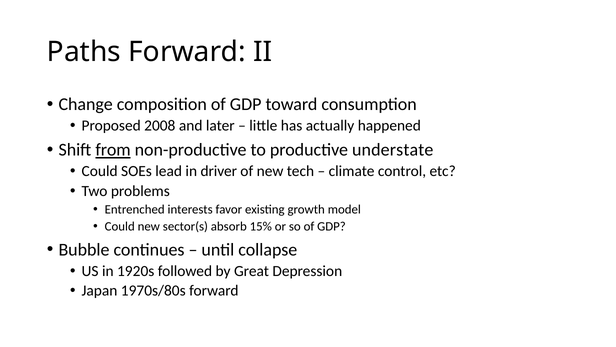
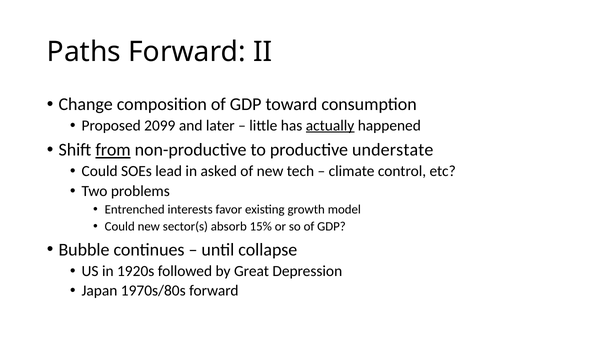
2008: 2008 -> 2099 (160, 125)
actually underline: none -> present (330, 125)
driver: driver -> asked (219, 171)
